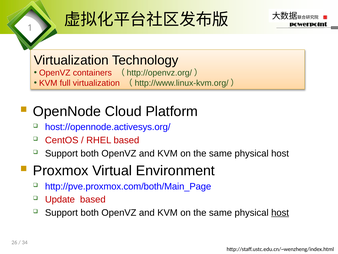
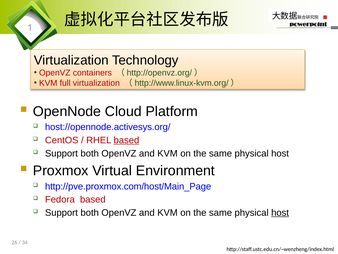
based underline: none -> present (126, 140)
http://pve.proxmox.com/both/Main_Page: http://pve.proxmox.com/both/Main_Page -> http://pve.proxmox.com/host/Main_Page (128, 186)
Update: Update -> Fedora (60, 199)
